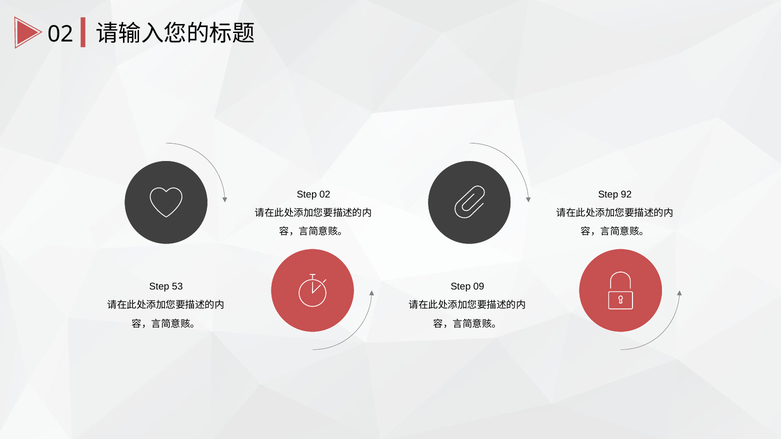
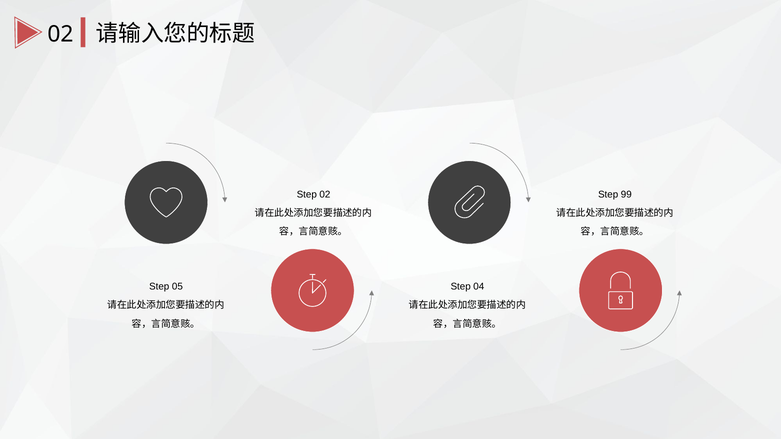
92: 92 -> 99 (626, 194)
53: 53 -> 05 (177, 287)
09: 09 -> 04 (479, 287)
